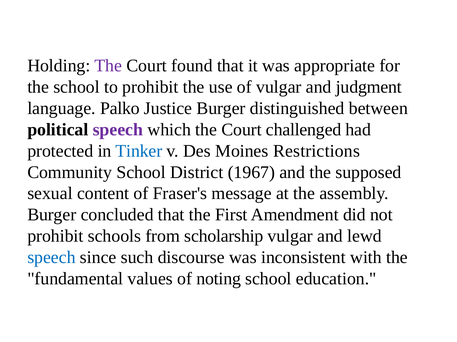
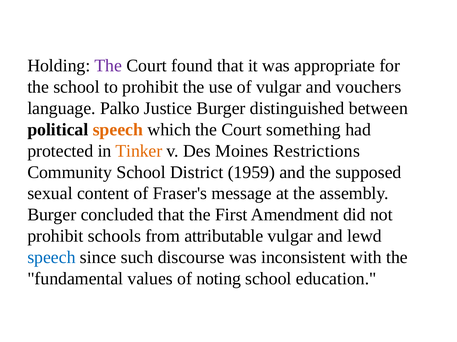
judgment: judgment -> vouchers (369, 87)
speech colour: purple -> orange (118, 130)
challenged: challenged -> something (304, 130)
Tinker colour: blue -> orange (139, 151)
1967: 1967 -> 1959 (251, 173)
scholarship: scholarship -> attributable (224, 237)
